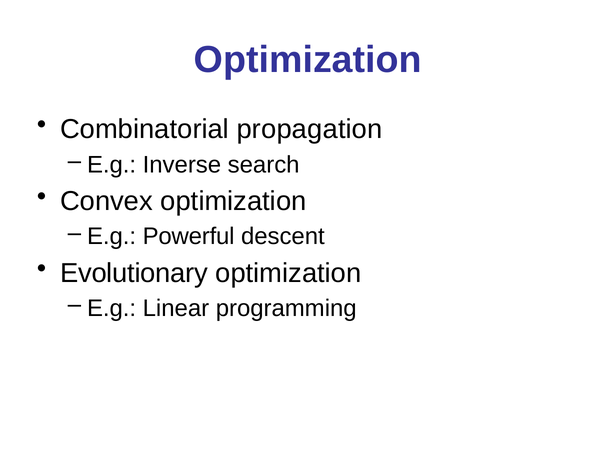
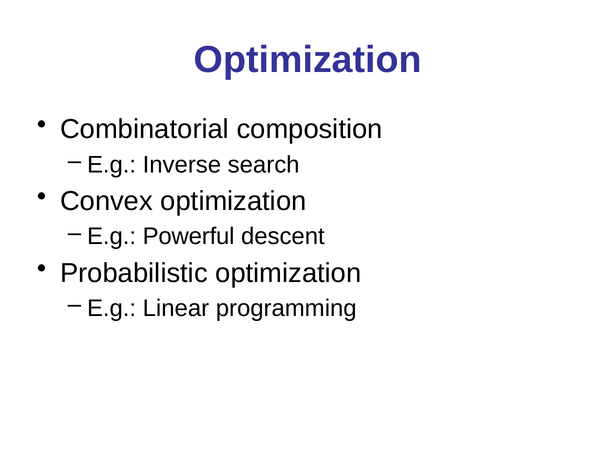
propagation: propagation -> composition (310, 129)
Evolutionary: Evolutionary -> Probabilistic (134, 273)
